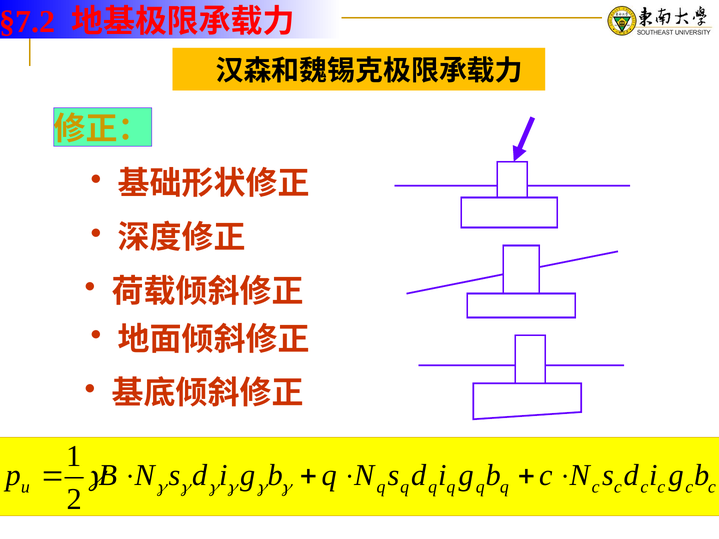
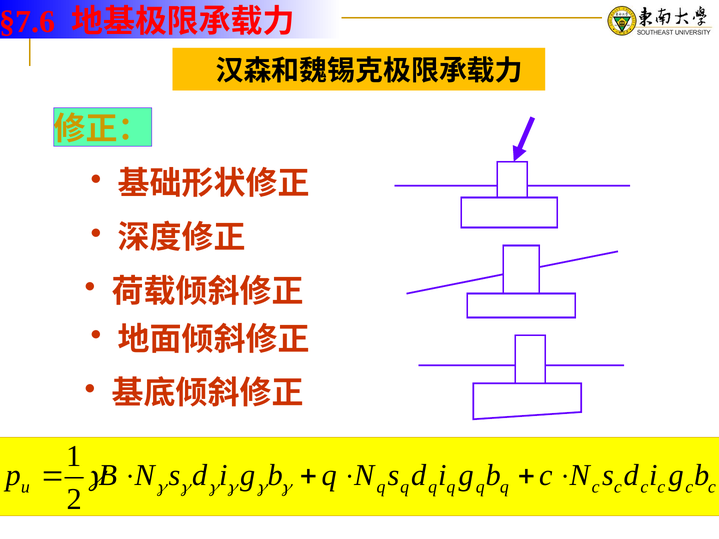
§7.2: §7.2 -> §7.6 (27, 22)
